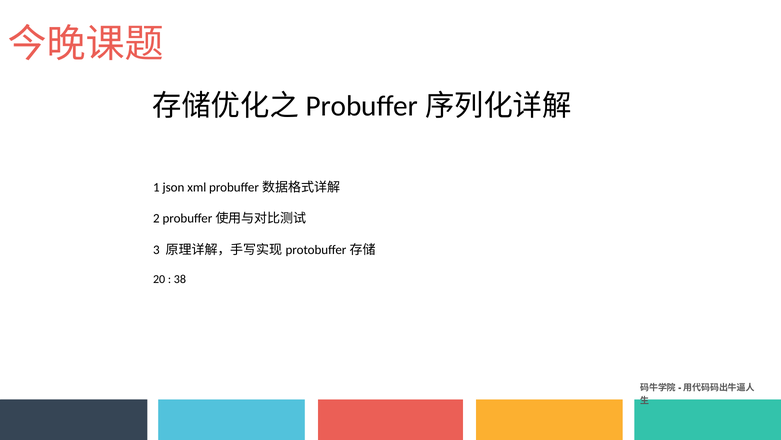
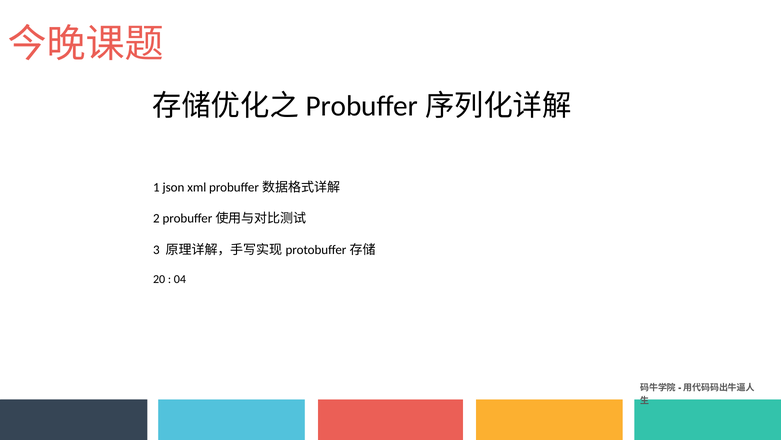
38: 38 -> 04 (180, 279)
